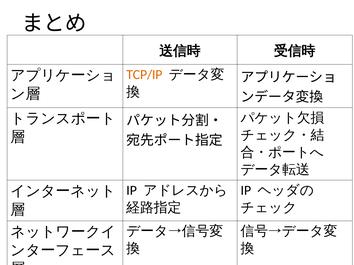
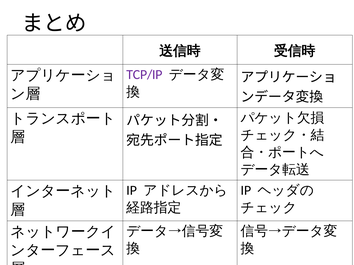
TCP/IP colour: orange -> purple (144, 75)
